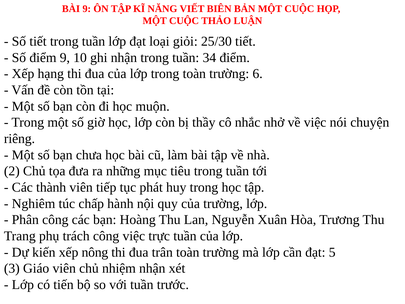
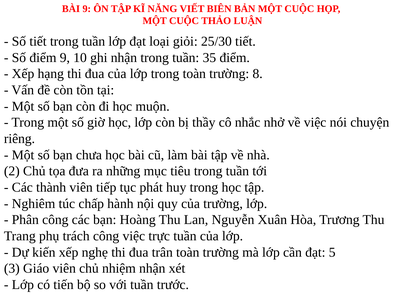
34: 34 -> 35 (209, 58)
6: 6 -> 8 (258, 74)
nông: nông -> nghẹ (95, 252)
